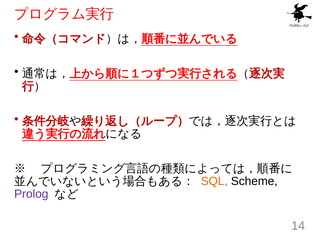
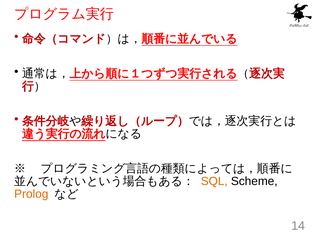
Prolog colour: purple -> orange (31, 194)
